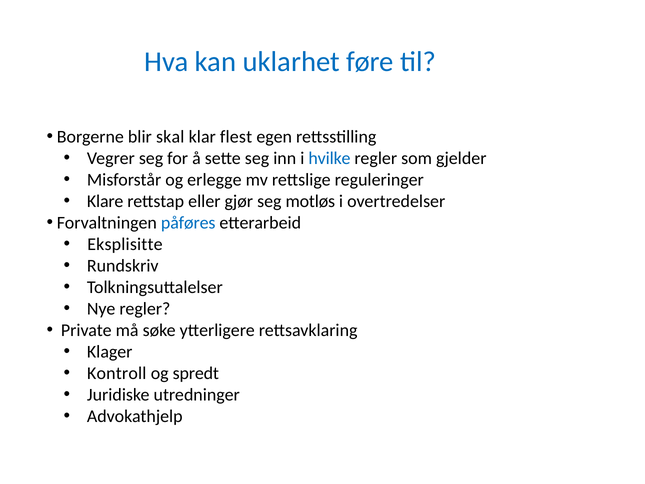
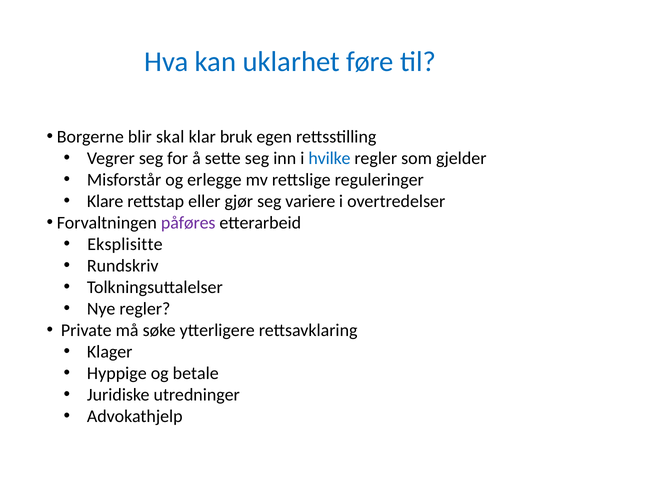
flest: flest -> bruk (236, 137)
motløs: motløs -> variere (310, 201)
påføres colour: blue -> purple (188, 223)
Kontroll: Kontroll -> Hyppige (117, 373)
spredt: spredt -> betale (196, 373)
